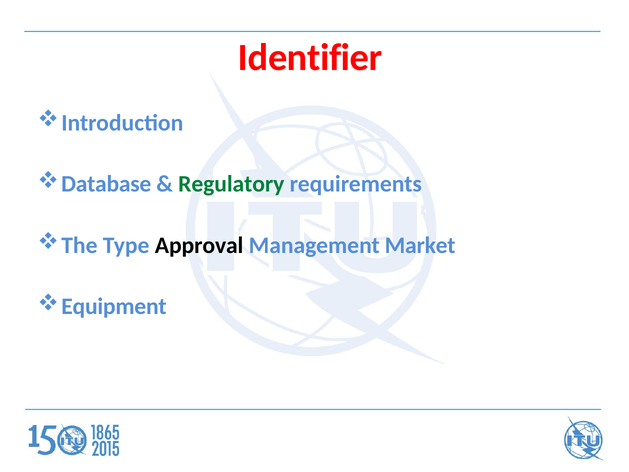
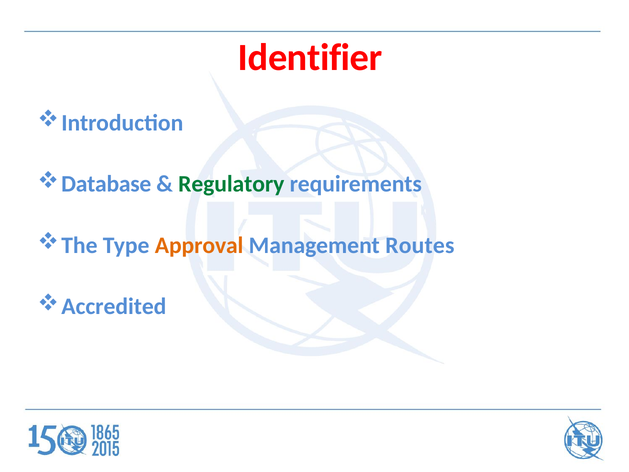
Approval colour: black -> orange (199, 245)
Market: Market -> Routes (420, 245)
Equipment: Equipment -> Accredited (114, 306)
